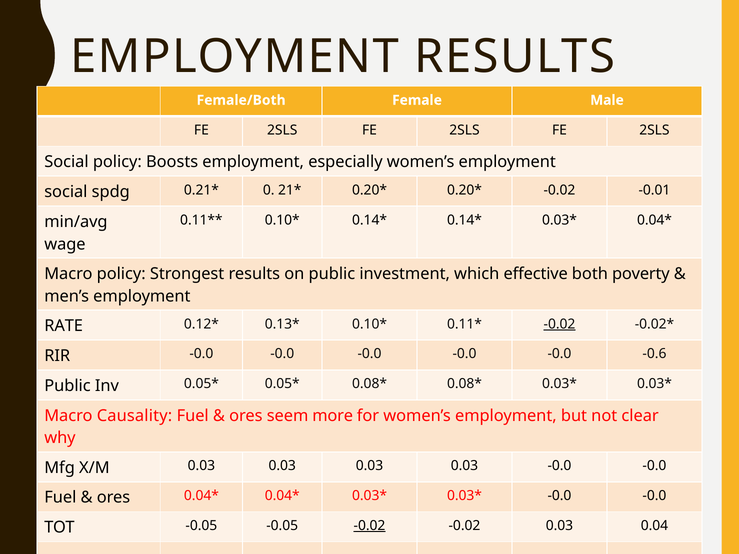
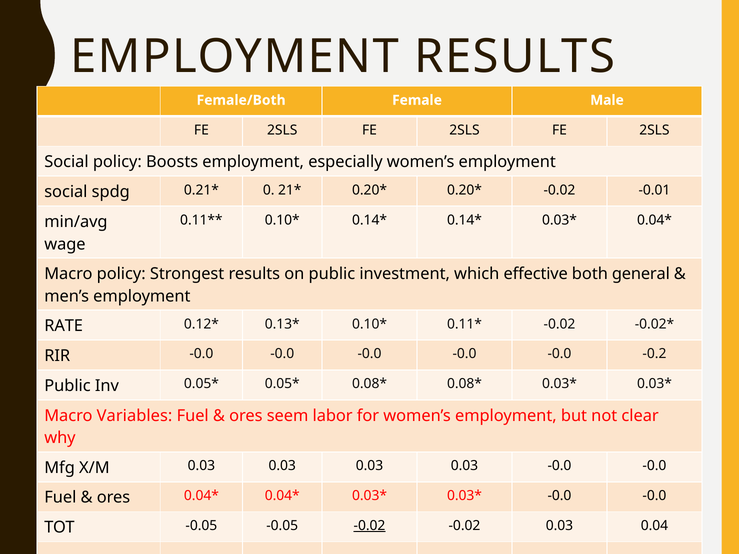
poverty: poverty -> general (641, 274)
-0.02 underline: present -> none (559, 324)
-0.6: -0.6 -> -0.2 (654, 354)
Causality: Causality -> Variables (135, 416)
more: more -> labor (333, 416)
